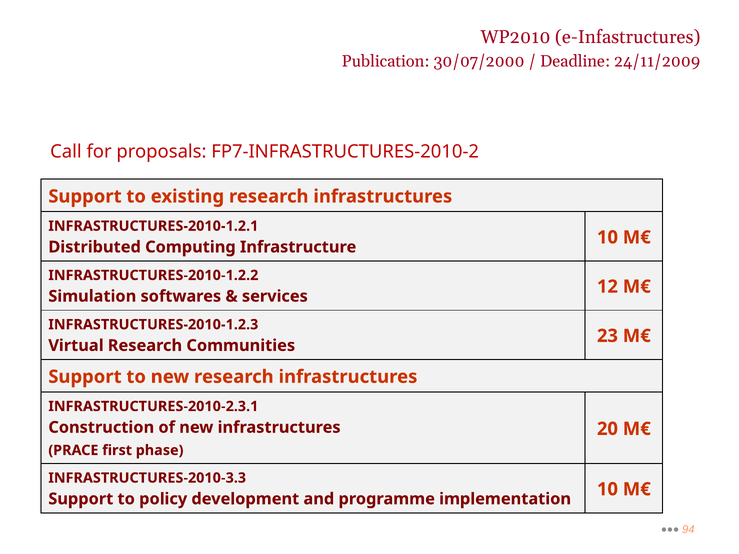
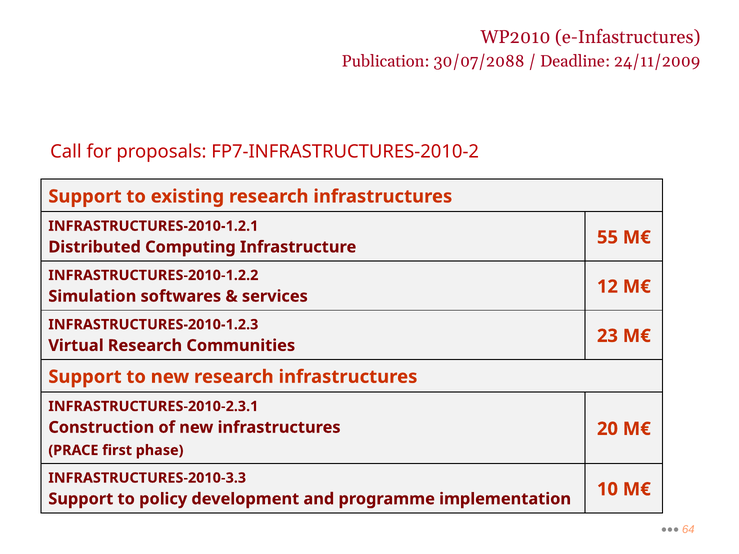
30/07/2000: 30/07/2000 -> 30/07/2088 (479, 61)
Infrastructure 10: 10 -> 55 (607, 237)
94: 94 -> 64 (688, 530)
